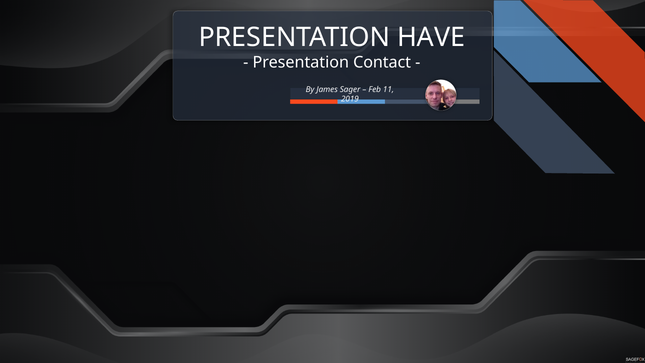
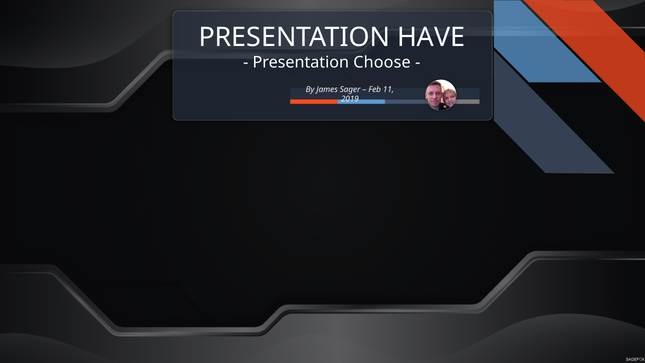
Contact: Contact -> Choose (382, 62)
